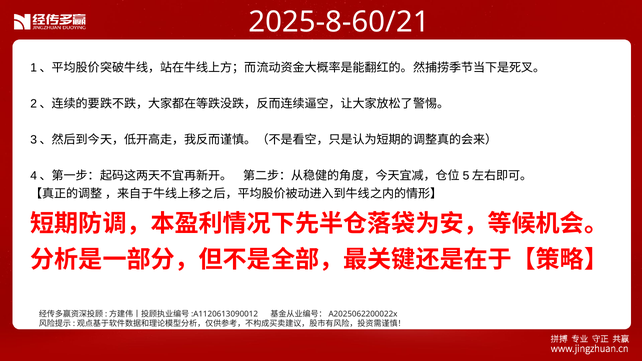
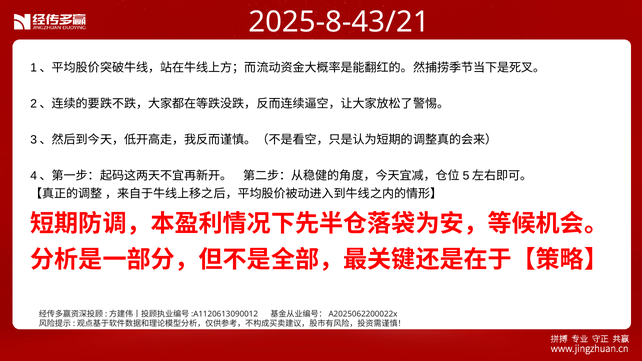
2025-8-60/21: 2025-8-60/21 -> 2025-8-43/21 (339, 22)
